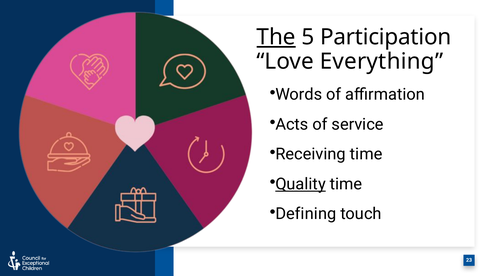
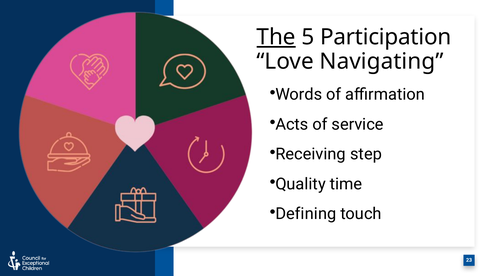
Everything: Everything -> Navigating (382, 61)
Receiving time: time -> step (366, 154)
Quality underline: present -> none (301, 184)
